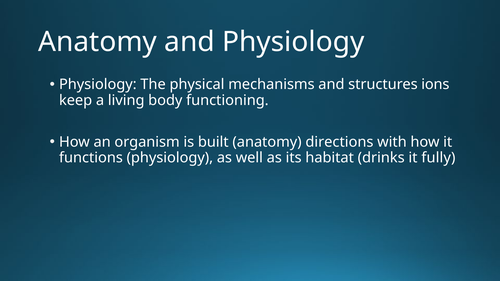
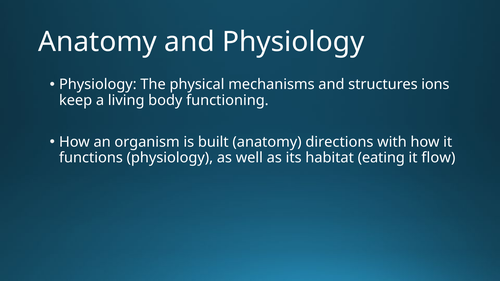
drinks: drinks -> eating (381, 158)
fully: fully -> flow (438, 158)
